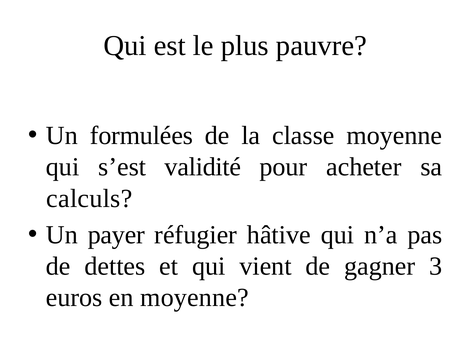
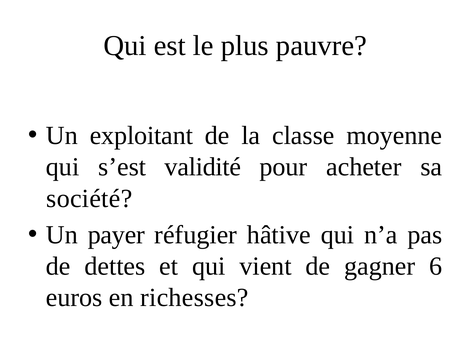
formulées: formulées -> exploitant (141, 136)
calculs: calculs -> société (89, 199)
3: 3 -> 6 (436, 267)
en moyenne: moyenne -> richesses (194, 298)
